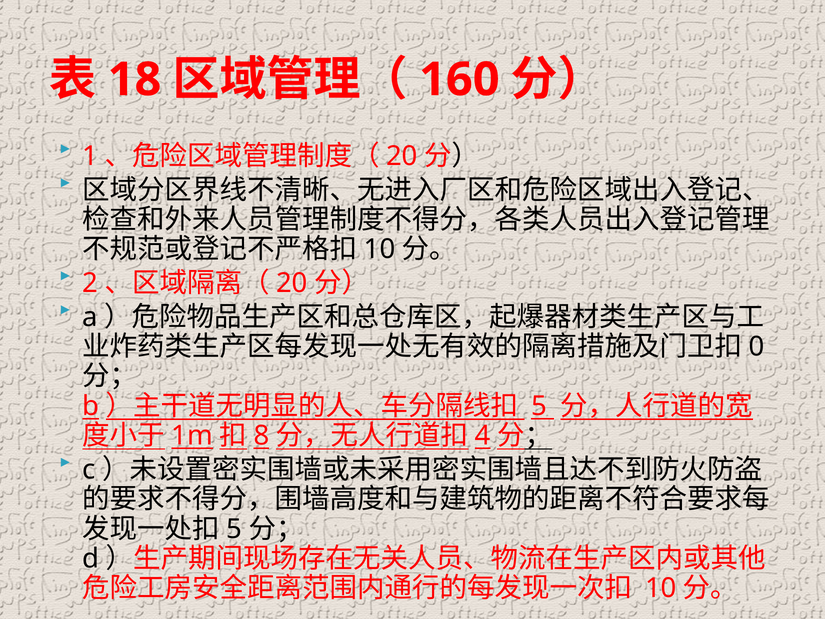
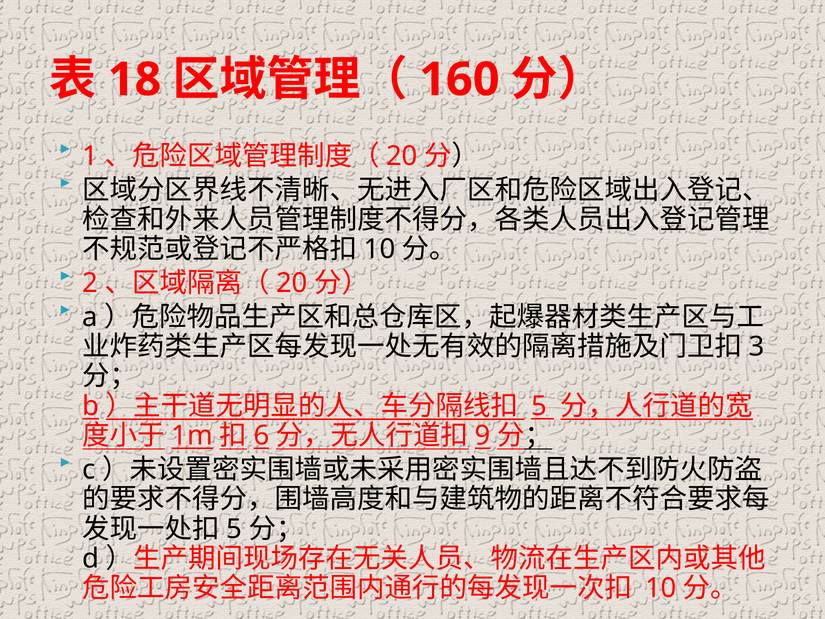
0: 0 -> 3 (757, 347)
8: 8 -> 6 (261, 436)
4: 4 -> 9 (483, 436)
